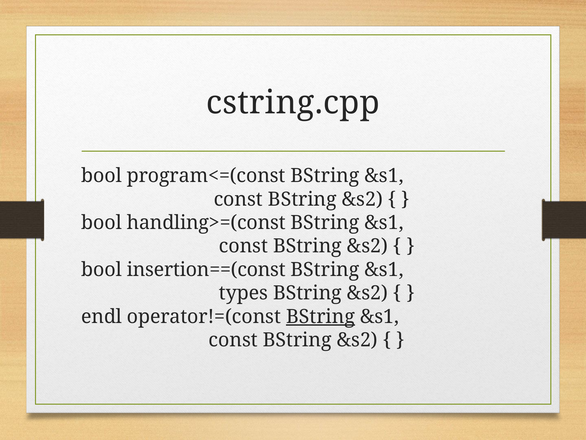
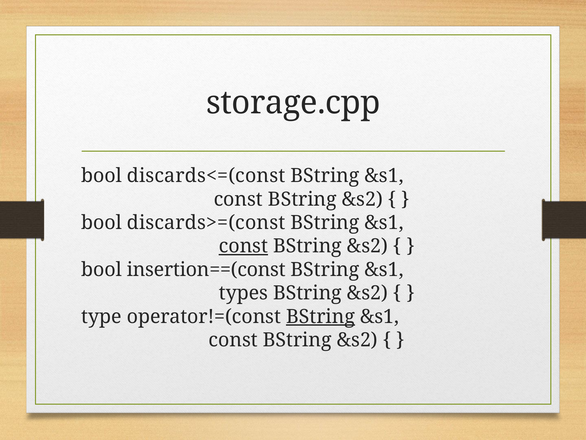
cstring.cpp: cstring.cpp -> storage.cpp (293, 103)
program<=(const: program<=(const -> discards<=(const (206, 176)
handling>=(const: handling>=(const -> discards>=(const (206, 222)
const underline: none -> present (243, 246)
endl: endl -> type (102, 316)
